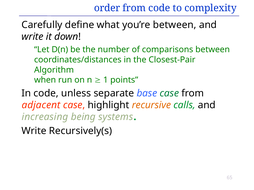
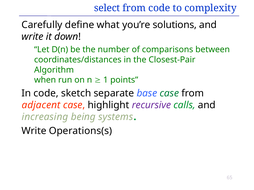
order: order -> select (107, 8)
you’re between: between -> solutions (175, 25)
unless: unless -> sketch (76, 93)
recursive colour: orange -> purple (151, 105)
Recursively(s: Recursively(s -> Operations(s (80, 131)
